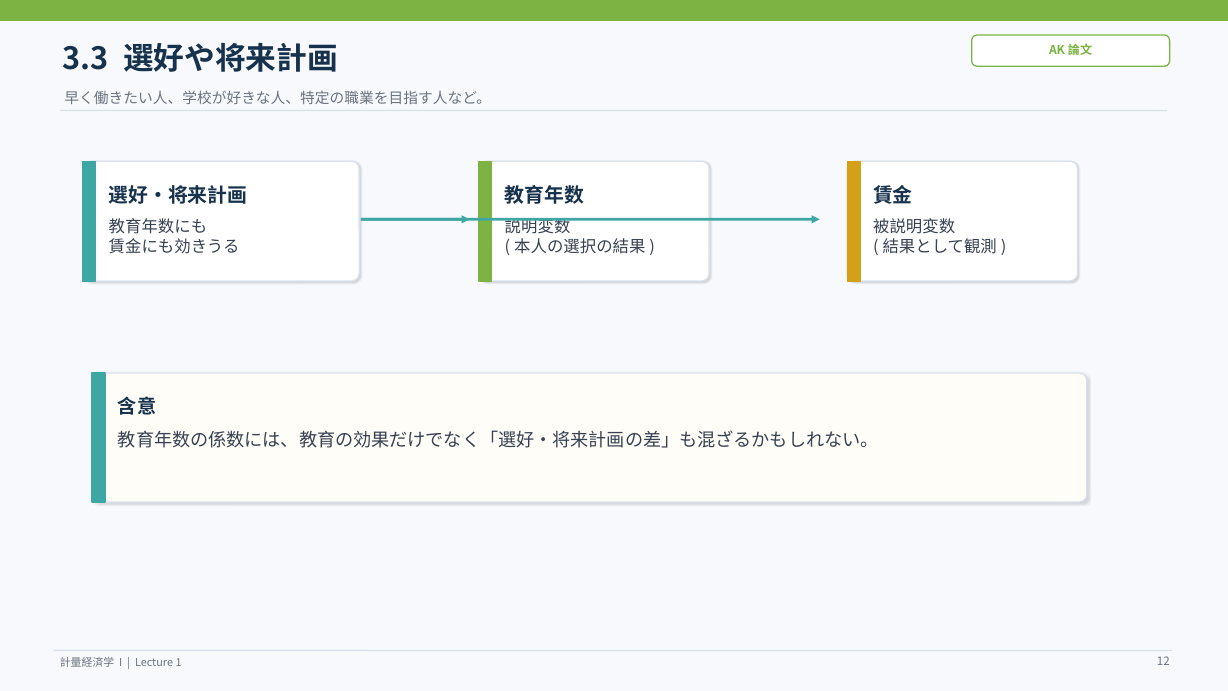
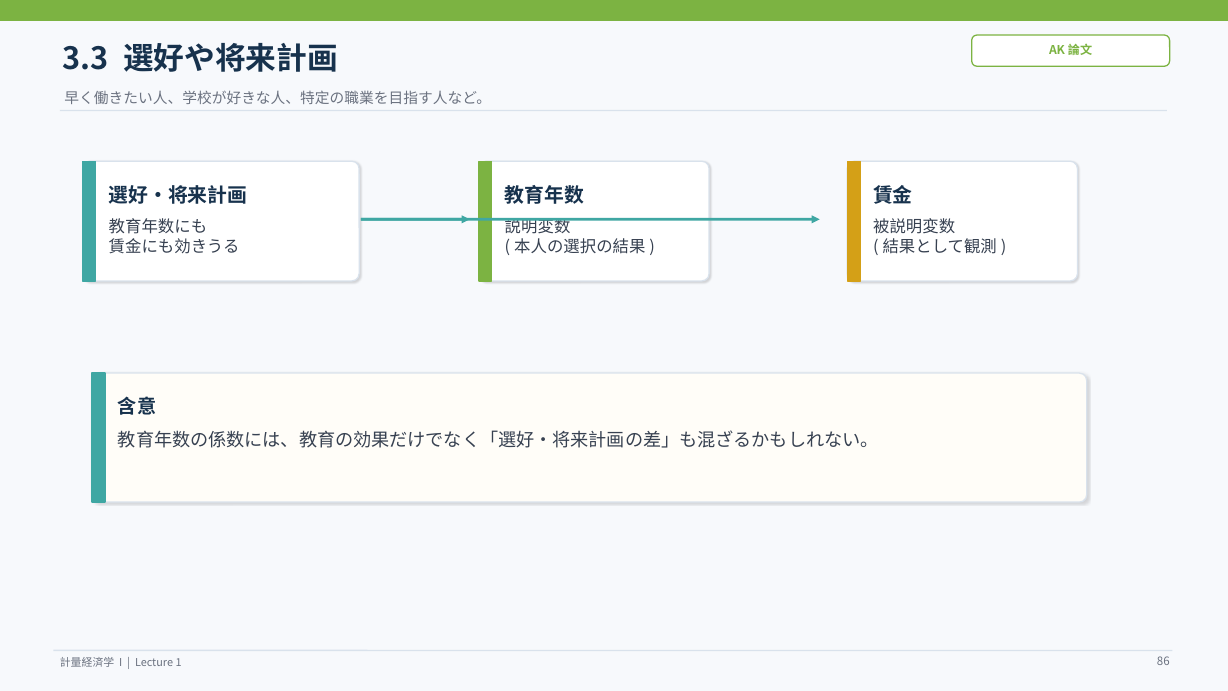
12: 12 -> 86 (1163, 661)
